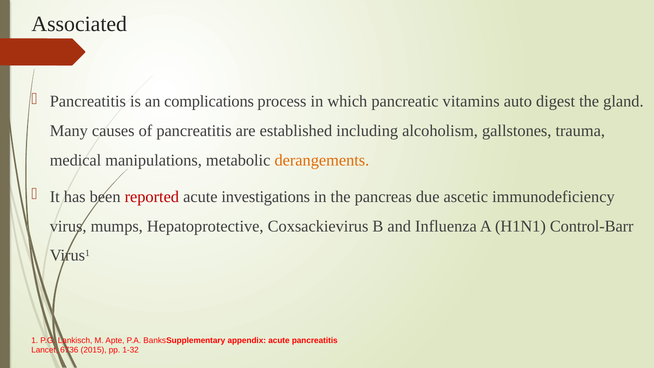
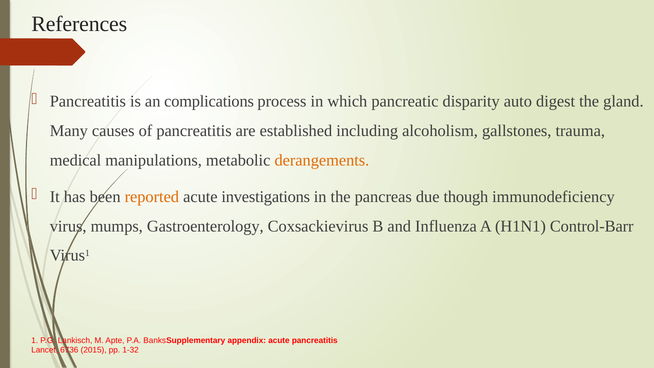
Associated: Associated -> References (79, 24)
vitamins: vitamins -> disparity (471, 102)
reported colour: red -> orange (152, 197)
ascetic: ascetic -> though (466, 197)
Hepatoprotective: Hepatoprotective -> Gastroenterology (205, 226)
